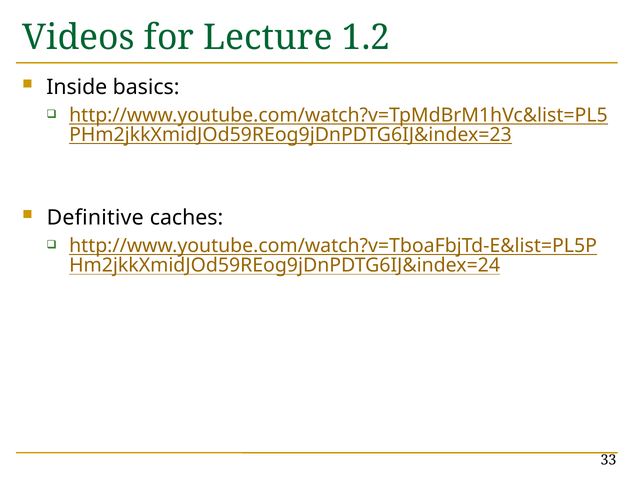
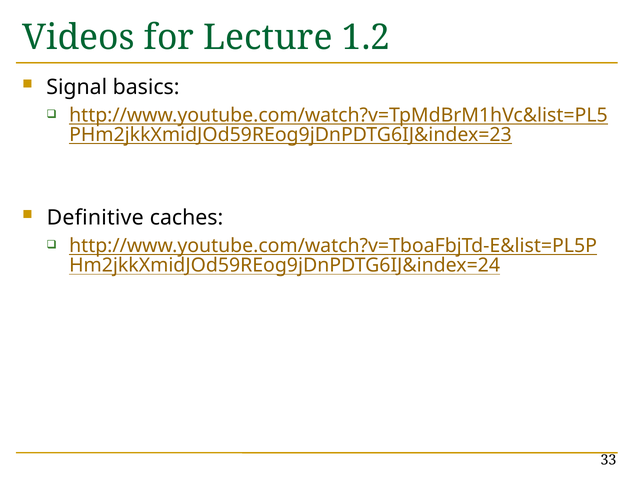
Inside: Inside -> Signal (77, 87)
